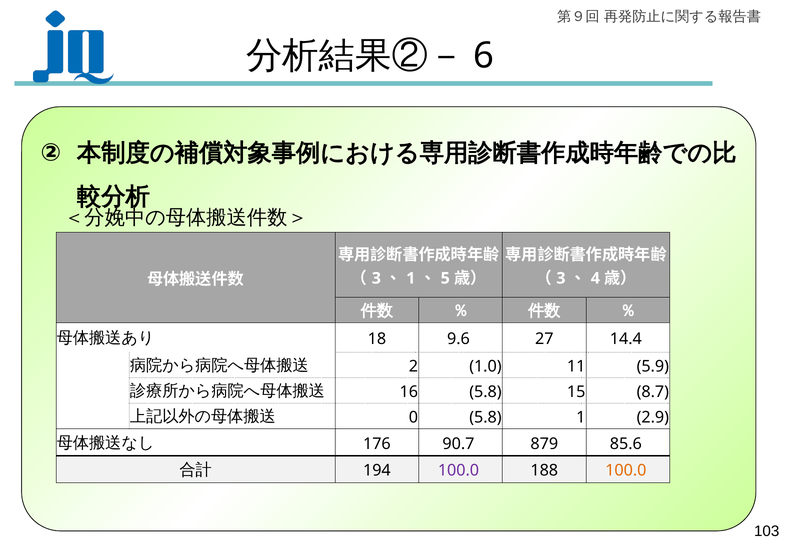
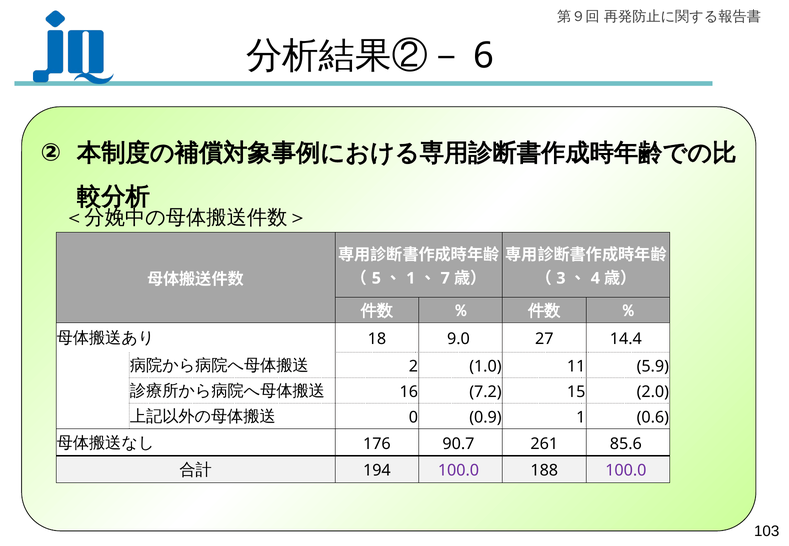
3: 3 -> 5 (376, 278)
5: 5 -> 7 (445, 278)
9.6: 9.6 -> 9.0 (458, 339)
16 5.8: 5.8 -> 7.2 (485, 392)
8.7: 8.7 -> 2.0 (653, 392)
0 5.8: 5.8 -> 0.9 (485, 418)
2.9: 2.9 -> 0.6 (653, 418)
879: 879 -> 261 (544, 444)
100.0 colour: orange -> purple (626, 471)
